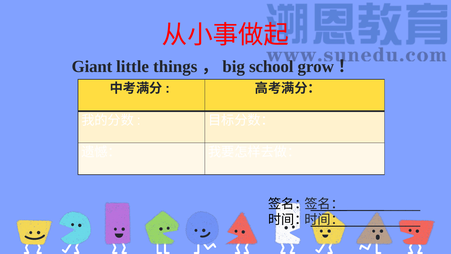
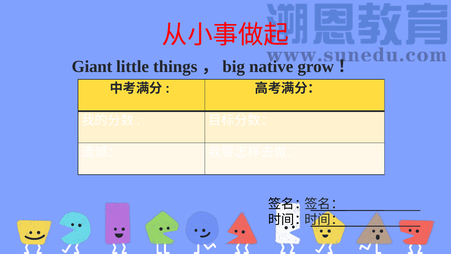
school: school -> native (271, 67)
